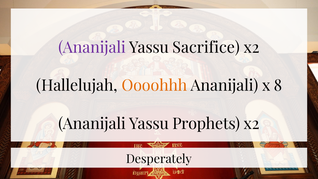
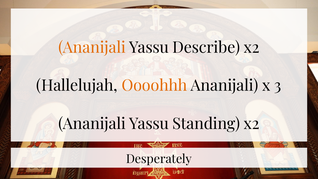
Ananijali colour: purple -> orange (92, 47)
Sacrifice: Sacrifice -> Describe (206, 47)
8: 8 -> 3 (278, 86)
Prophets: Prophets -> Standing (206, 124)
